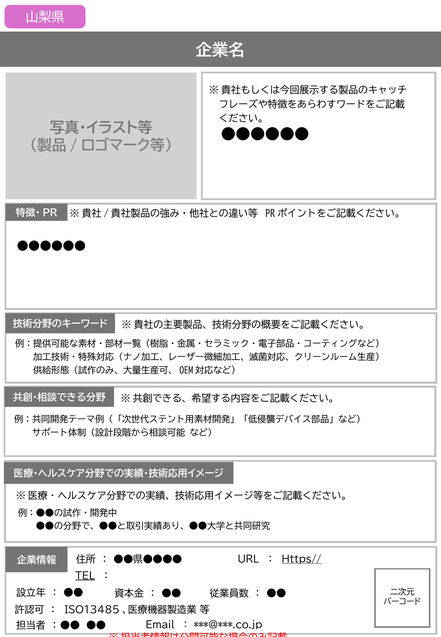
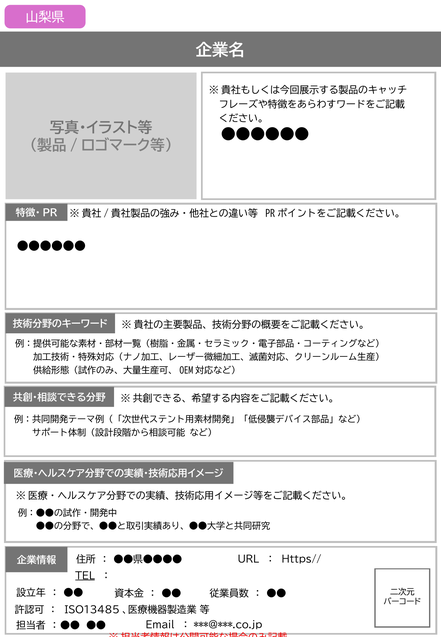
Https// underline: present -> none (302, 559)
